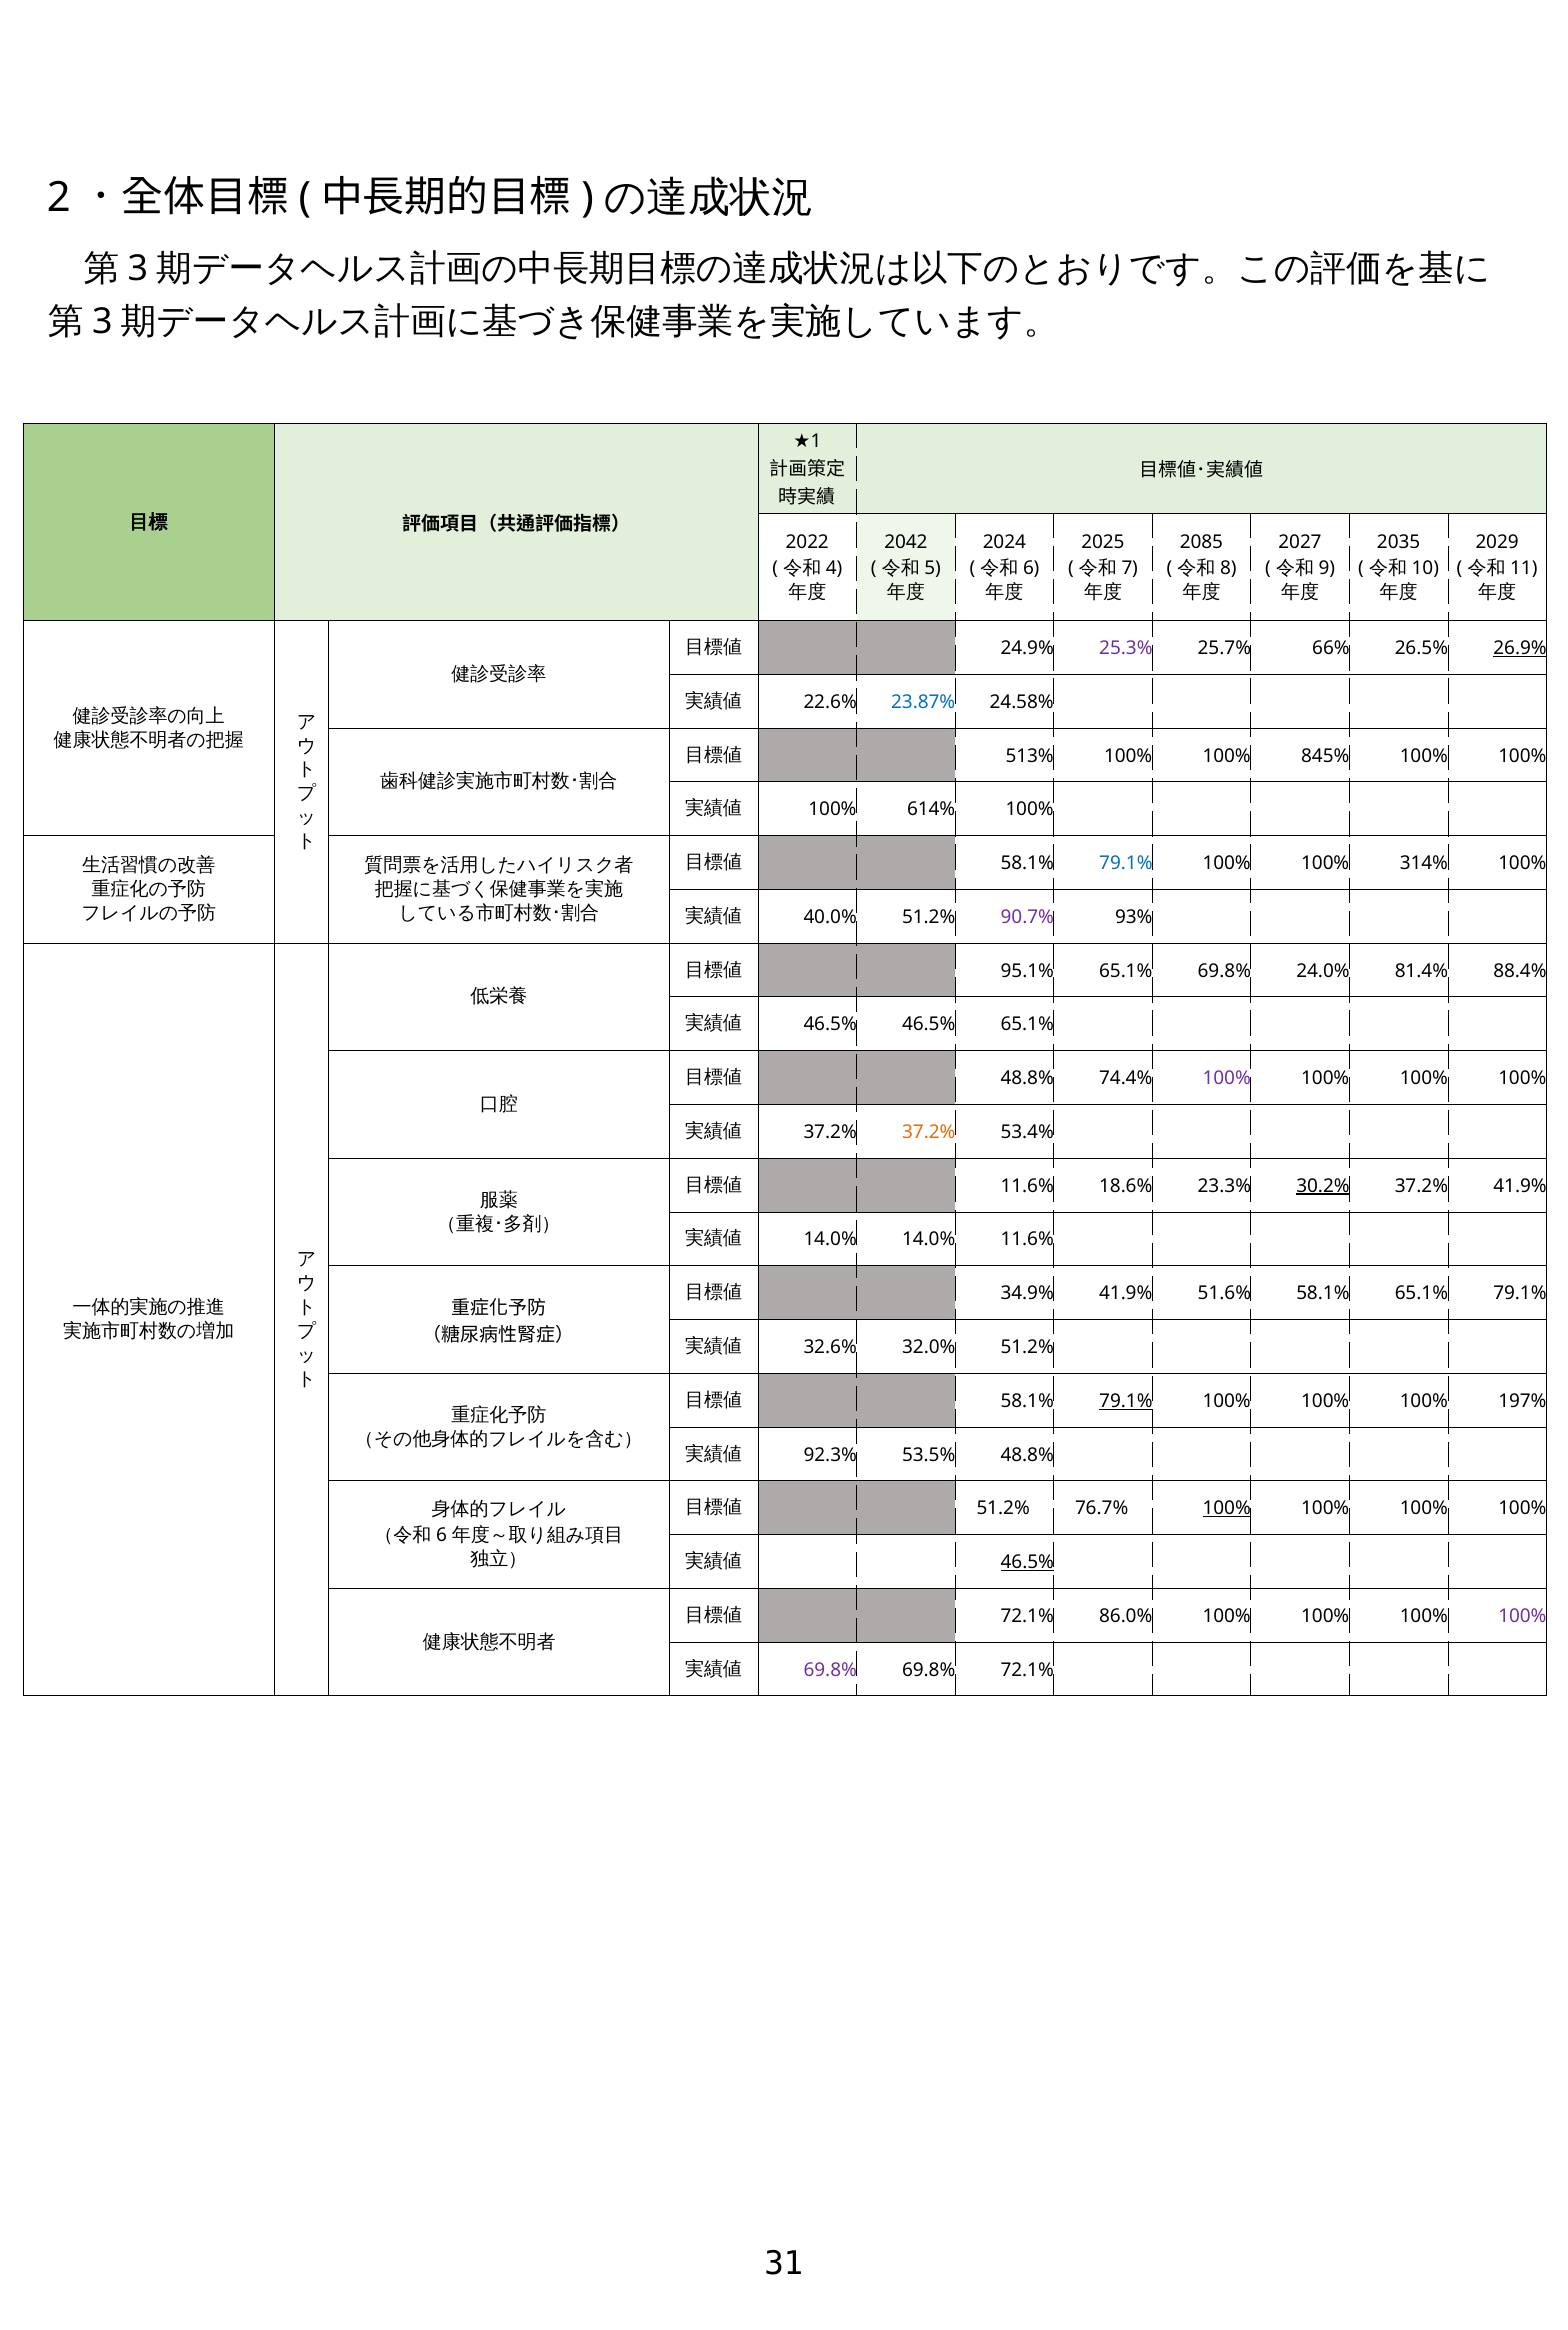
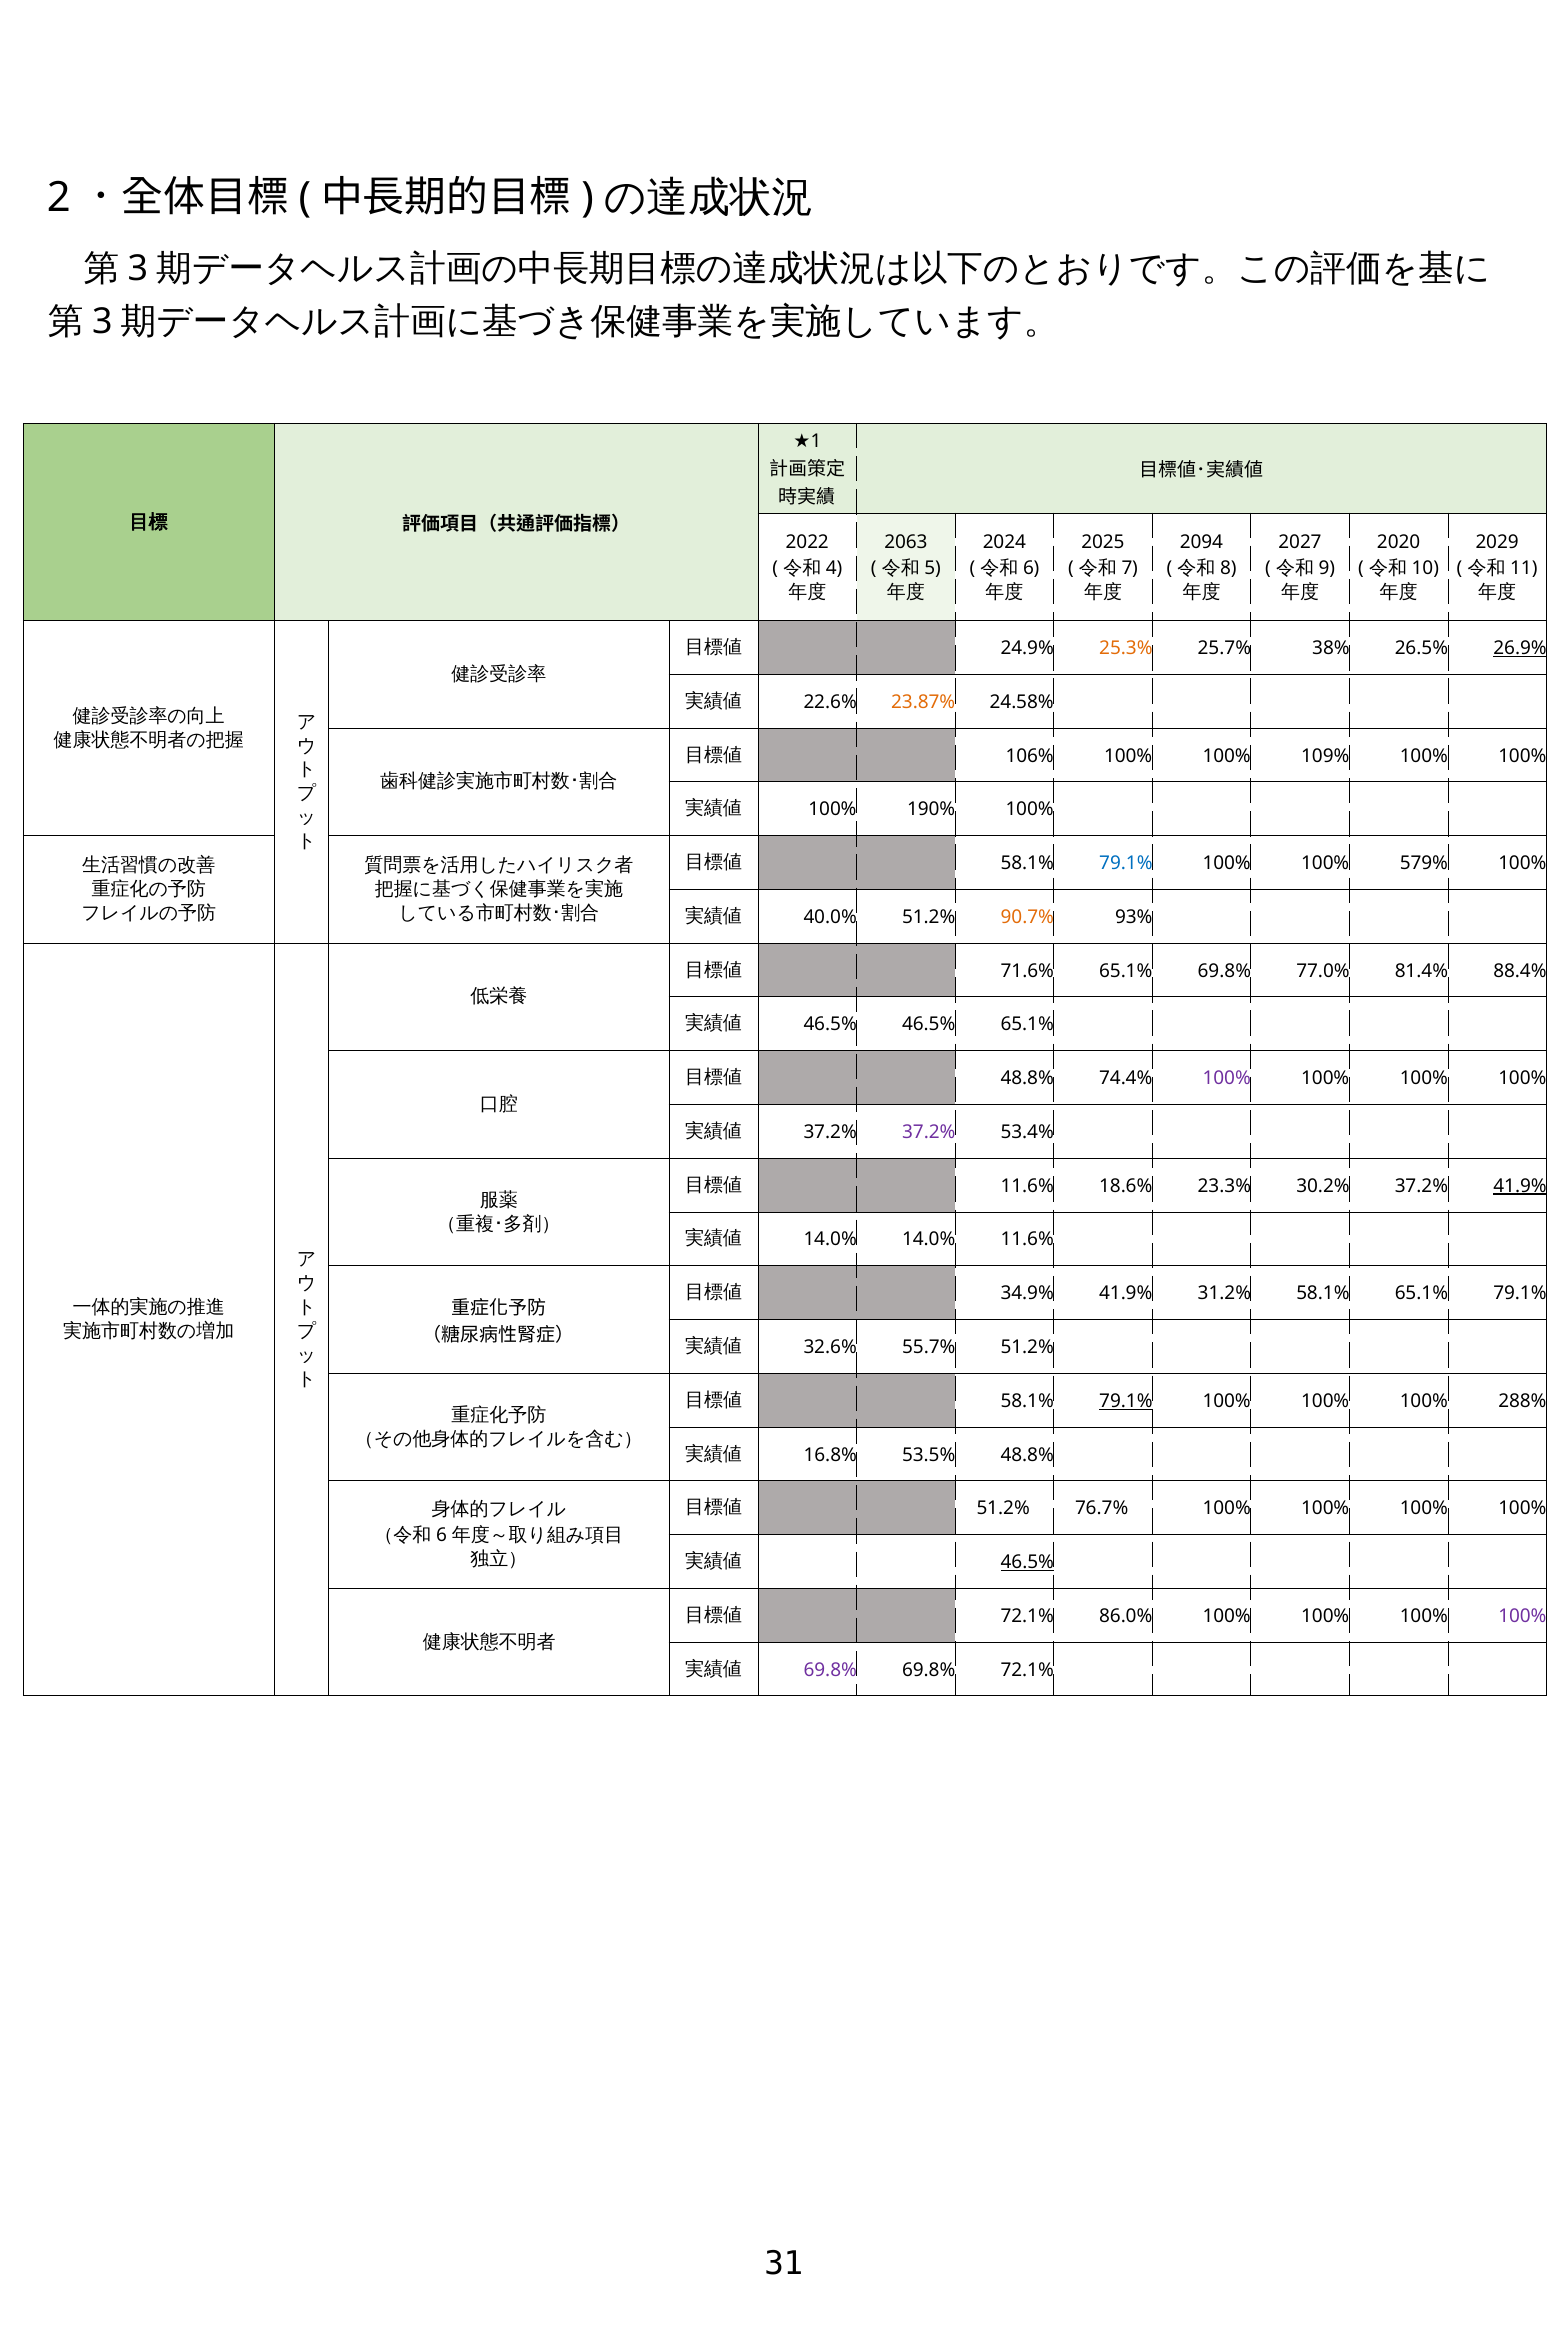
2042: 2042 -> 2063 (906, 542)
2085: 2085 -> 2094 (1202, 542)
2035: 2035 -> 2020 (1399, 542)
25.3% colour: purple -> orange (1126, 648)
66%: 66% -> 38% (1331, 648)
23.87% colour: blue -> orange (923, 702)
513%: 513% -> 106% (1030, 756)
845%: 845% -> 109% (1325, 756)
614%: 614% -> 190% (931, 809)
314%: 314% -> 579% (1424, 863)
90.7% colour: purple -> orange (1027, 917)
95.1%: 95.1% -> 71.6% (1027, 971)
24.0%: 24.0% -> 77.0% (1323, 971)
37.2% colour: orange -> purple (929, 1132)
30.2% underline: present -> none (1323, 1186)
41.9% underline: none -> present (1520, 1186)
51.6%: 51.6% -> 31.2% (1224, 1293)
32.0%: 32.0% -> 55.7% (929, 1347)
197%: 197% -> 288% (1522, 1401)
92.3%: 92.3% -> 16.8% (830, 1454)
100% underline: present -> none (1227, 1508)
